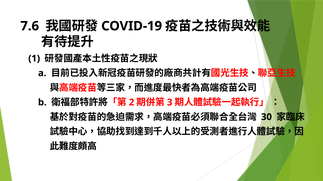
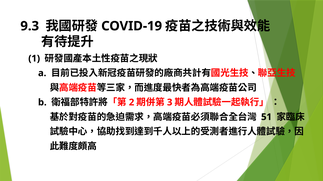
7.6: 7.6 -> 9.3 (30, 26)
30: 30 -> 51 (266, 117)
